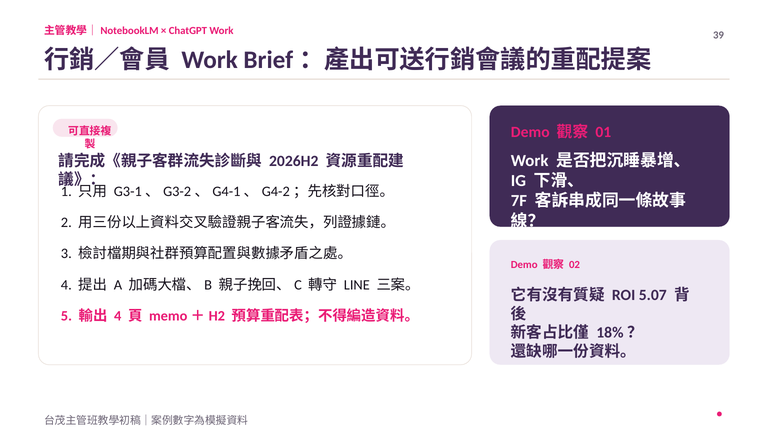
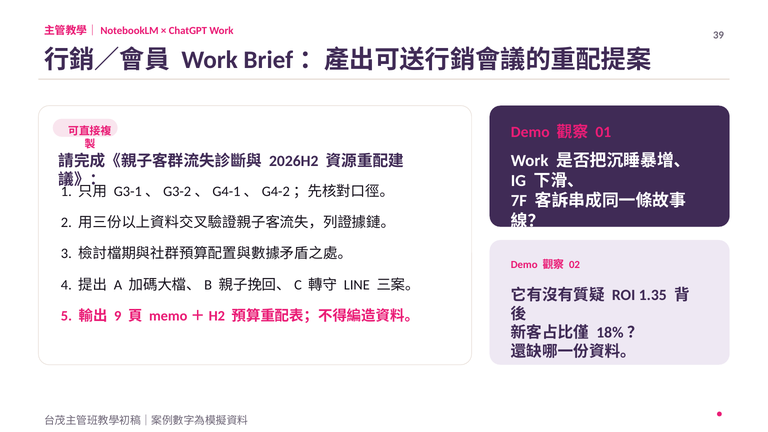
5.07: 5.07 -> 1.35 (653, 295)
4: 4 -> 9 (118, 316)
